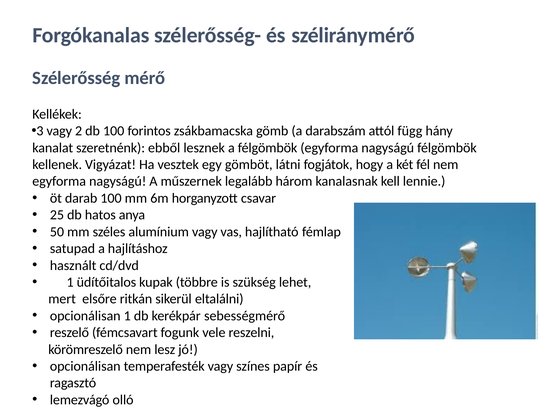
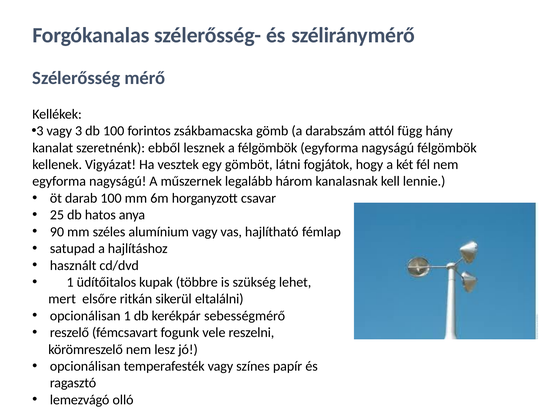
2: 2 -> 3 (79, 131)
50: 50 -> 90 (57, 232)
